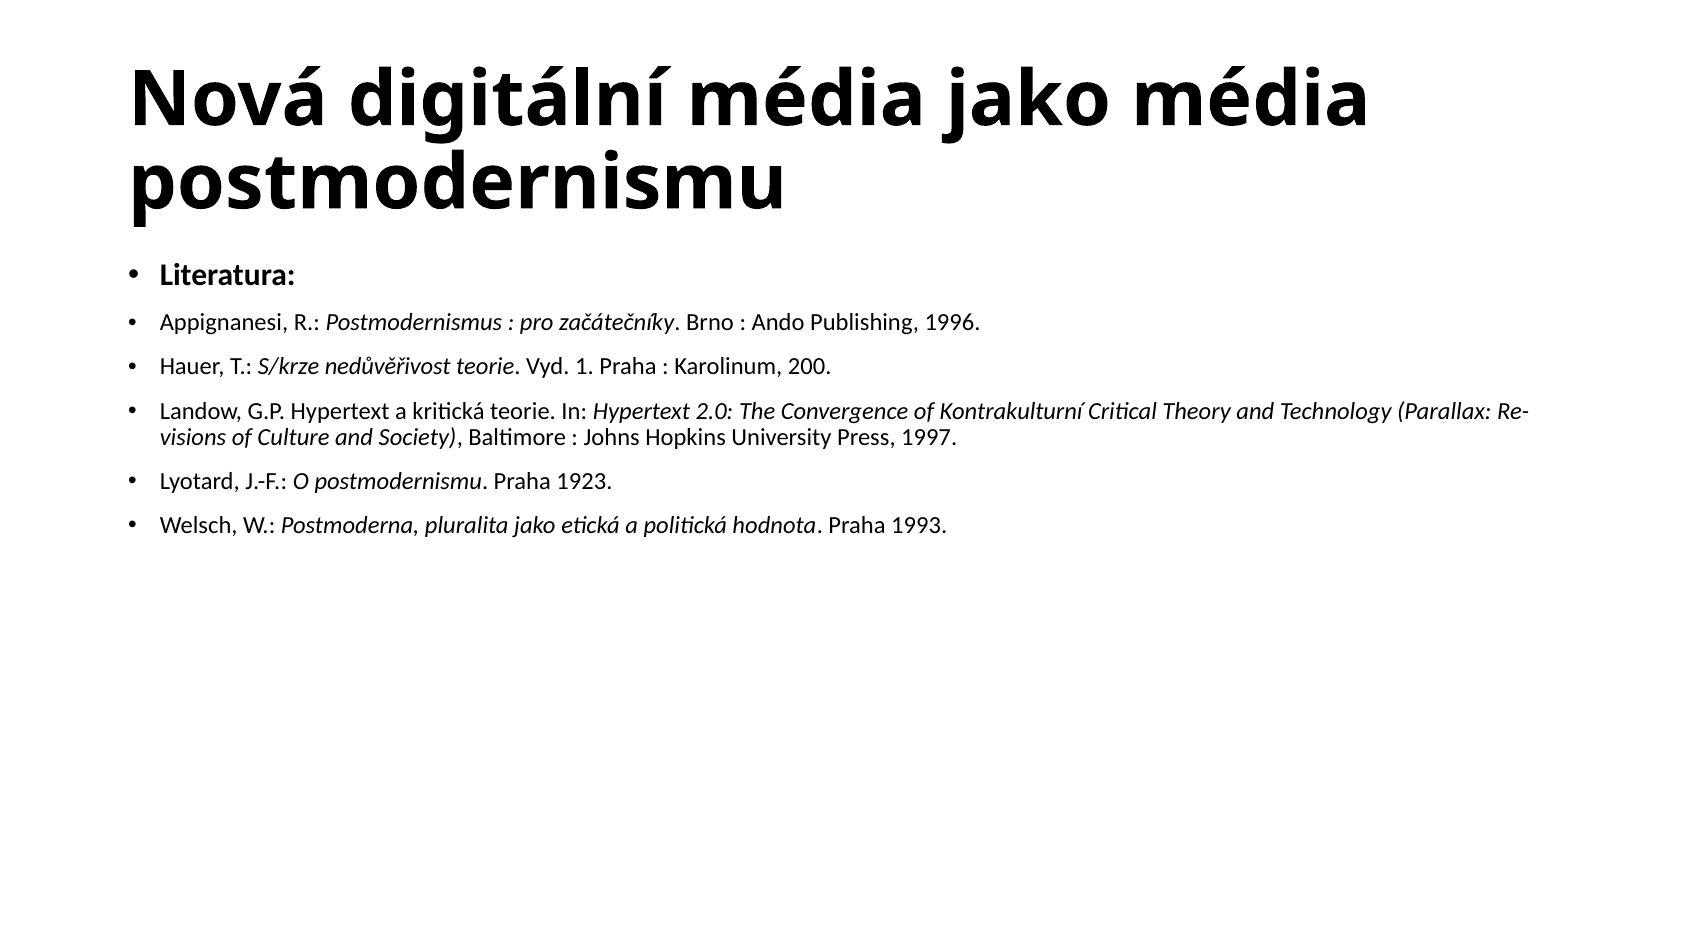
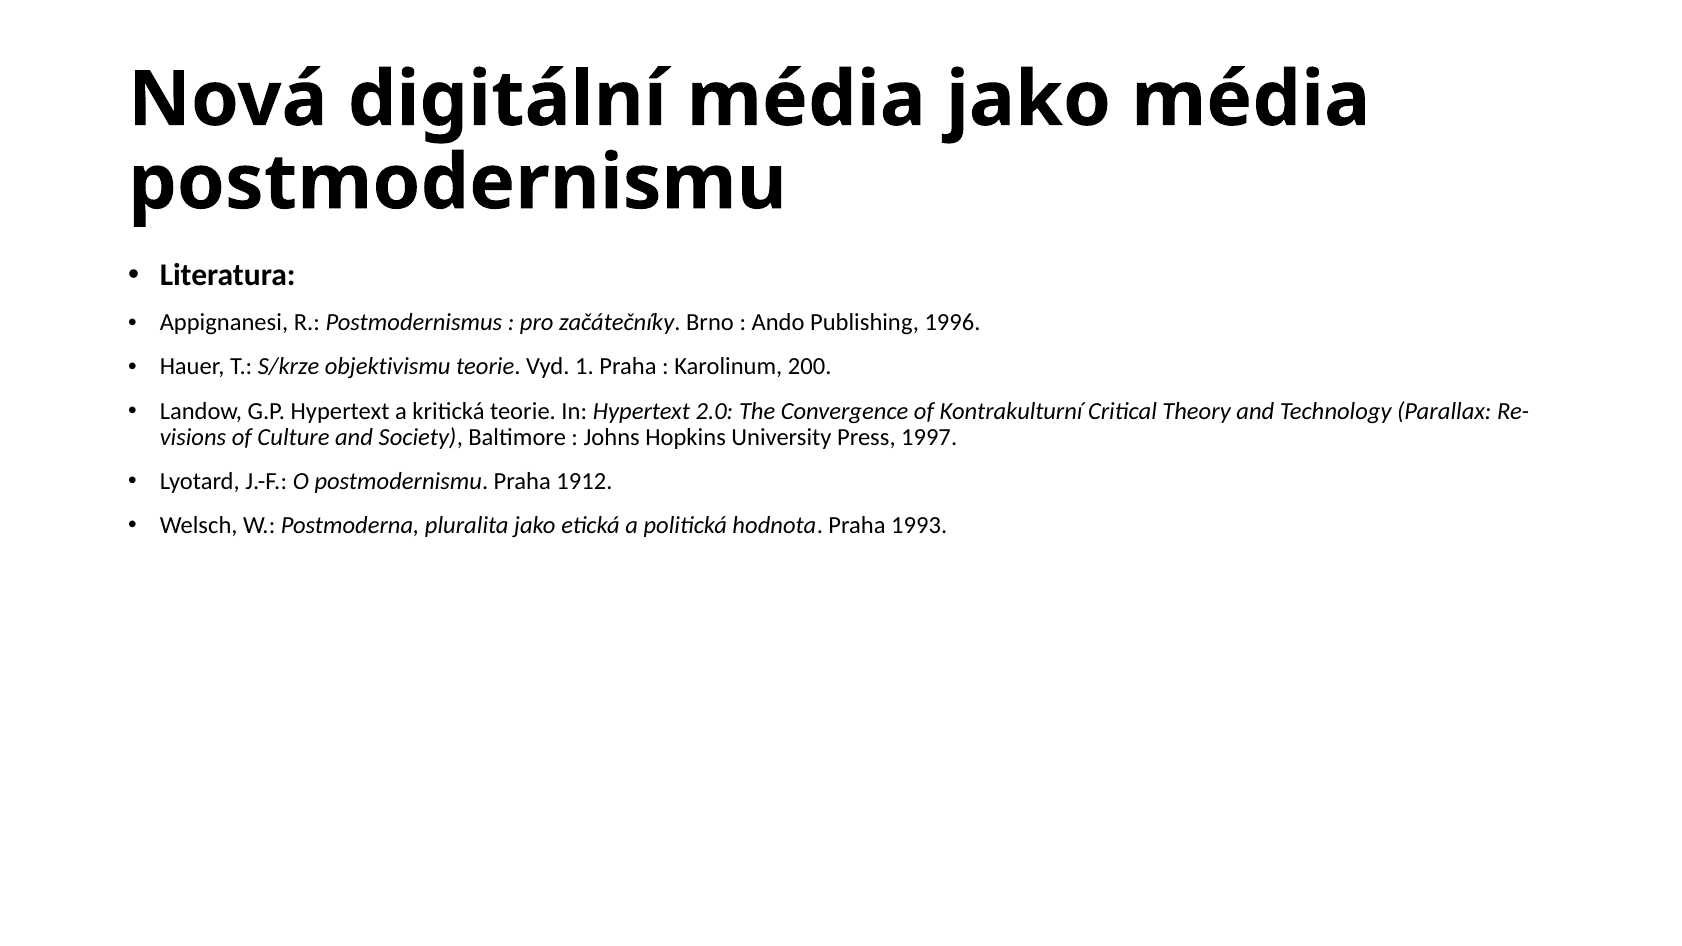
nedůvěřivost: nedůvěřivost -> objektivismu (388, 367)
1923: 1923 -> 1912 (584, 482)
